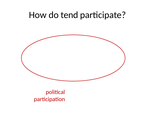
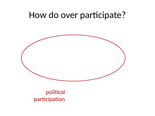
tend: tend -> over (69, 15)
